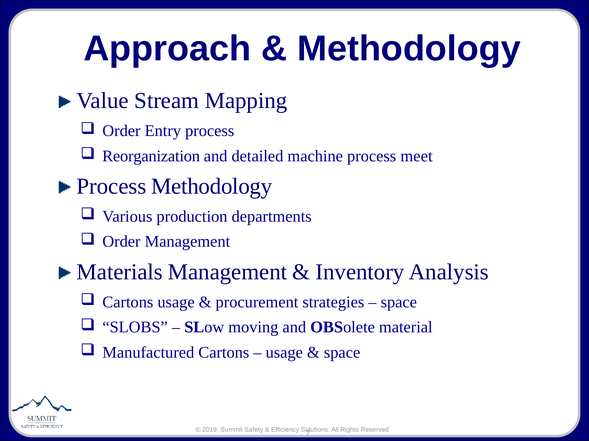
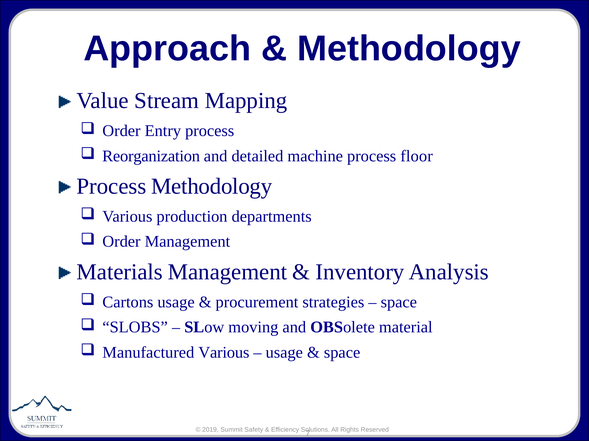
meet: meet -> floor (417, 156)
Manufactured Cartons: Cartons -> Various (224, 353)
